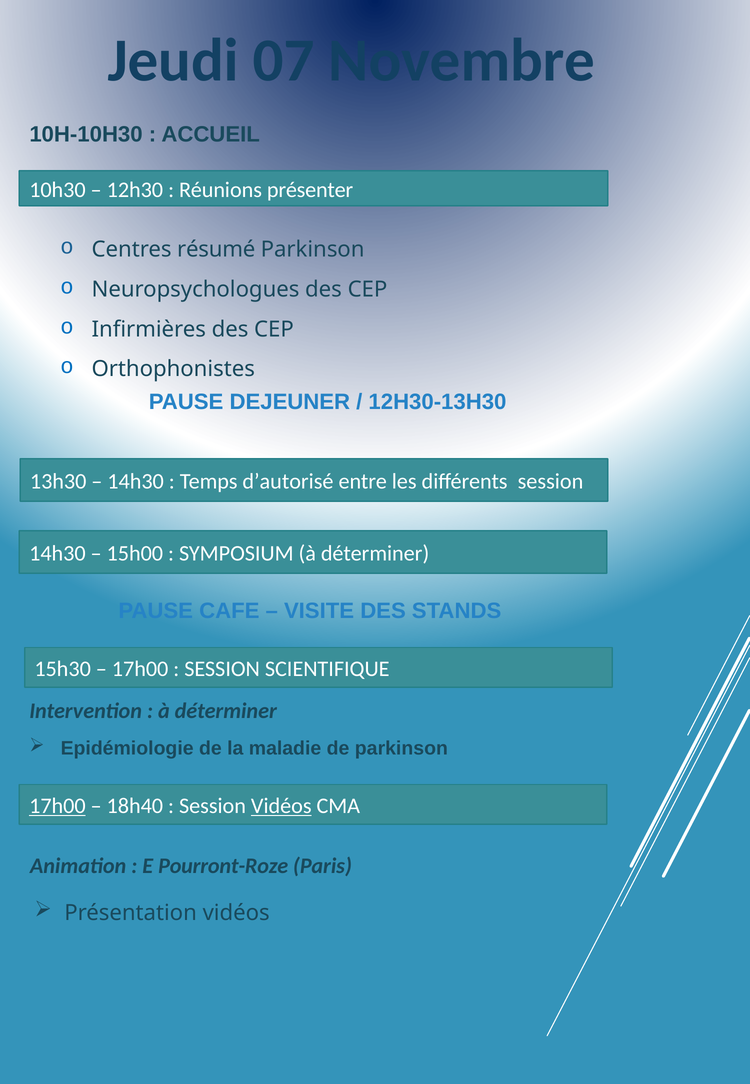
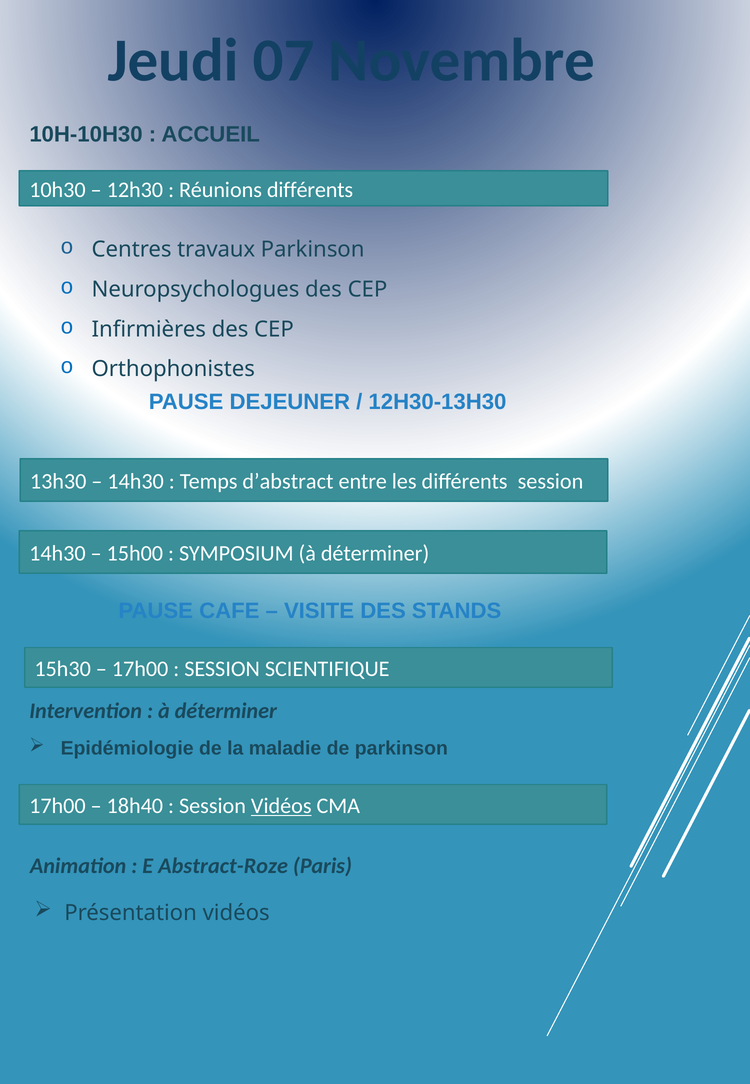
Réunions présenter: présenter -> différents (310, 190)
résumé: résumé -> travaux (216, 249)
d’autorisé: d’autorisé -> d’abstract (288, 481)
17h00 underline: present -> none (57, 805)
Pourront-Roze: Pourront-Roze -> Abstract-Roze (223, 866)
